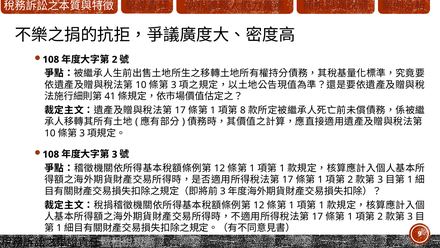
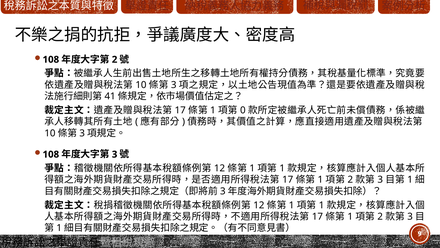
8: 8 -> 0 (243, 110)
